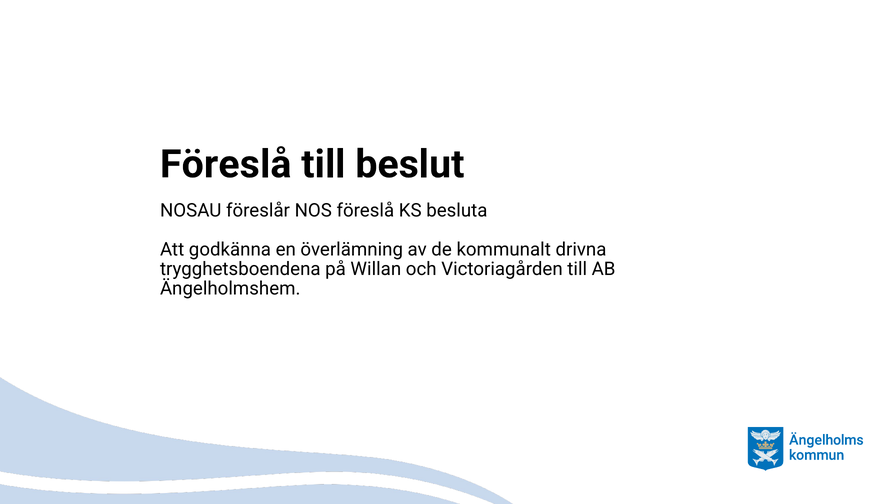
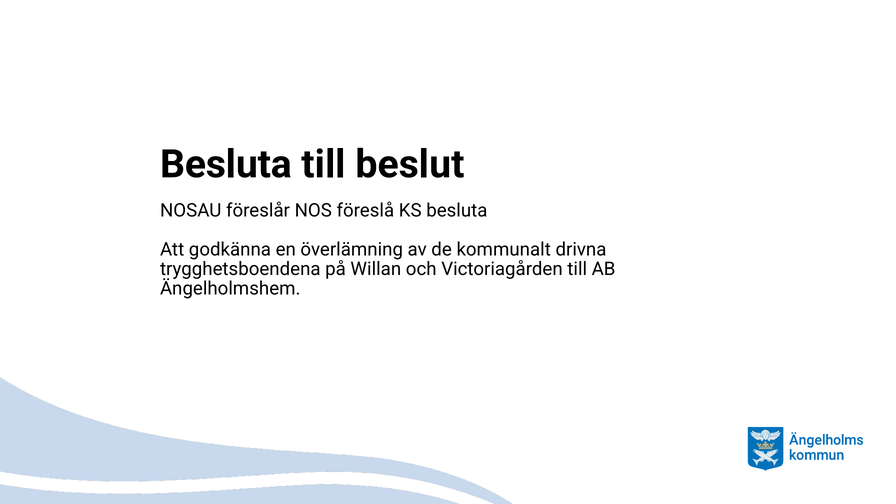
Föreslå: Föreslå -> Besluta (226, 164)
